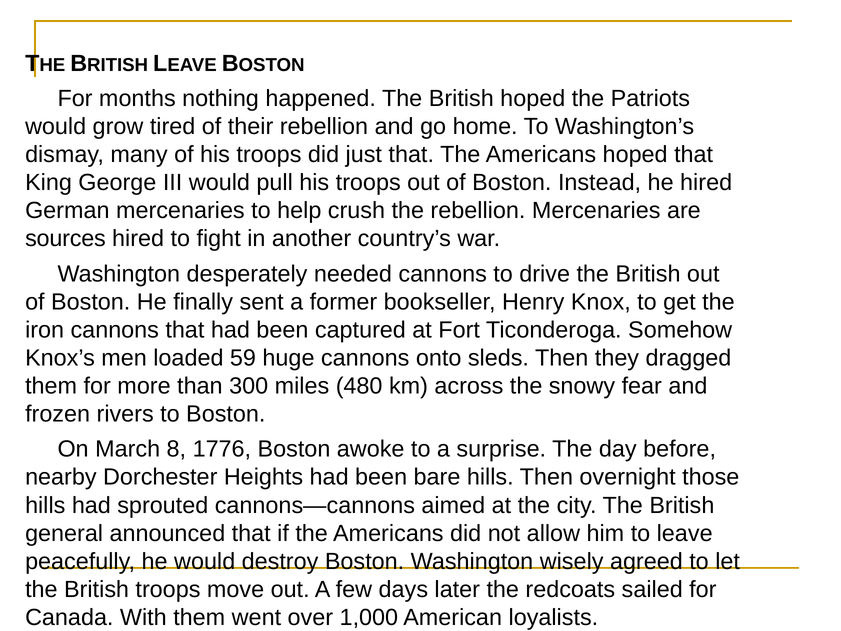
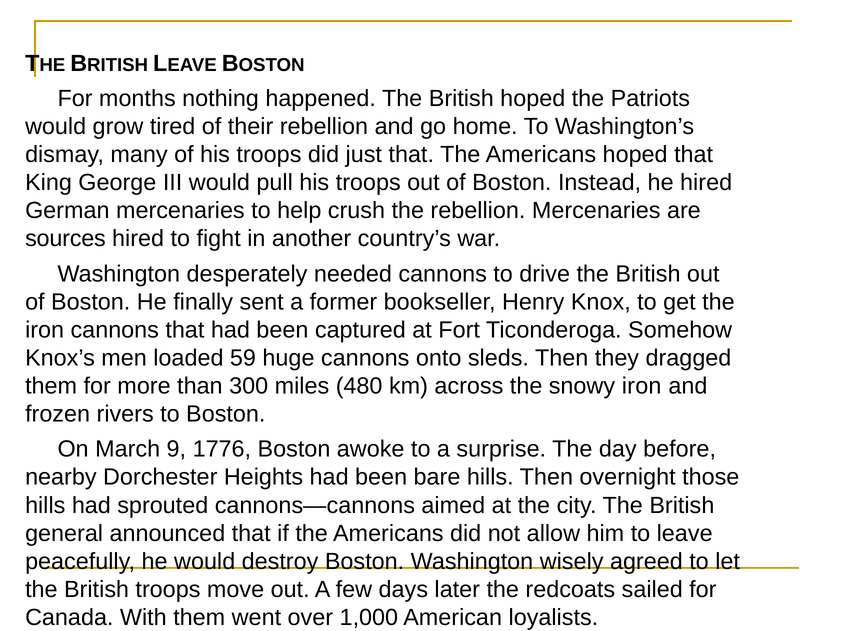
snowy fear: fear -> iron (642, 386)
8: 8 -> 9 (176, 449)
